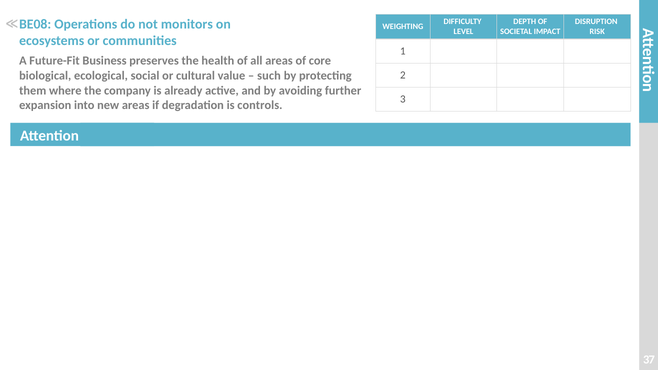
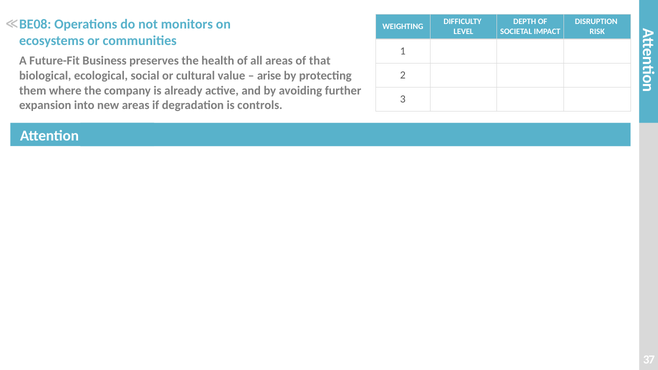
core: core -> that (320, 61)
such: such -> arise (269, 76)
